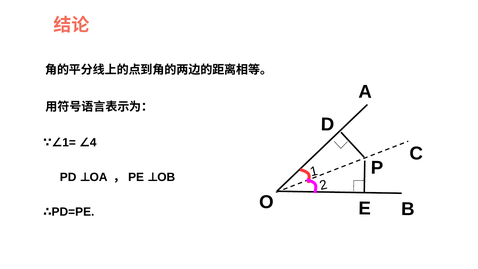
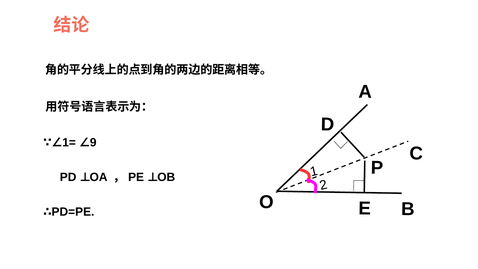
4: 4 -> 9 (93, 143)
